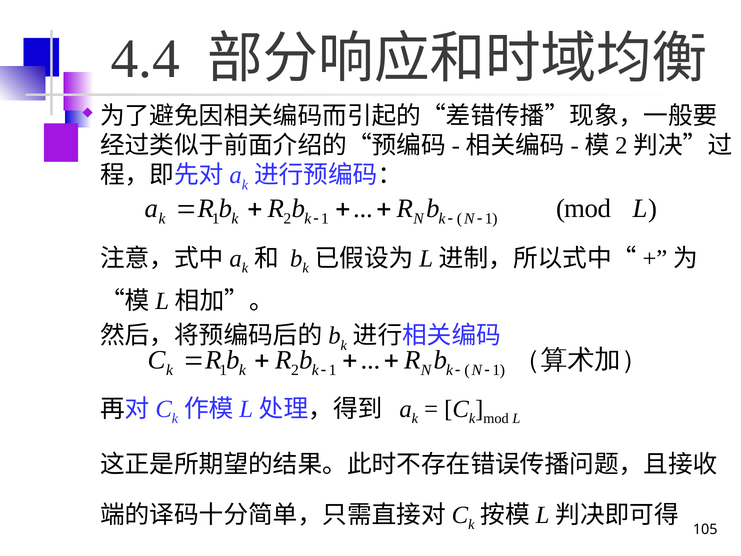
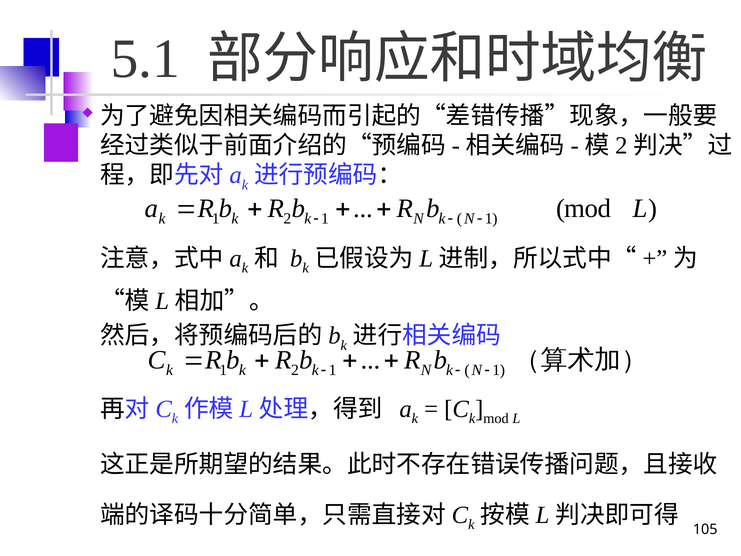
4.4: 4.4 -> 5.1 (145, 59)
